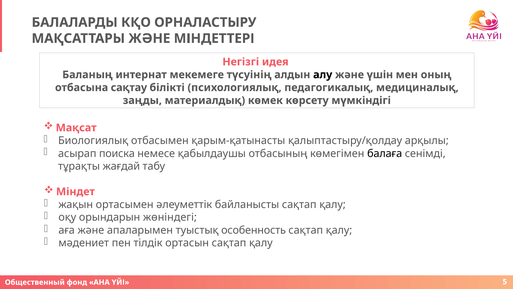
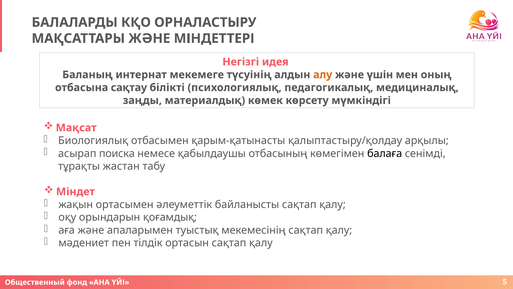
алу colour: black -> orange (323, 75)
жағдай: жағдай -> жастан (121, 166)
жөніндегі: жөніндегі -> қоғамдық (170, 217)
особенность: особенность -> мекемесінің (254, 230)
